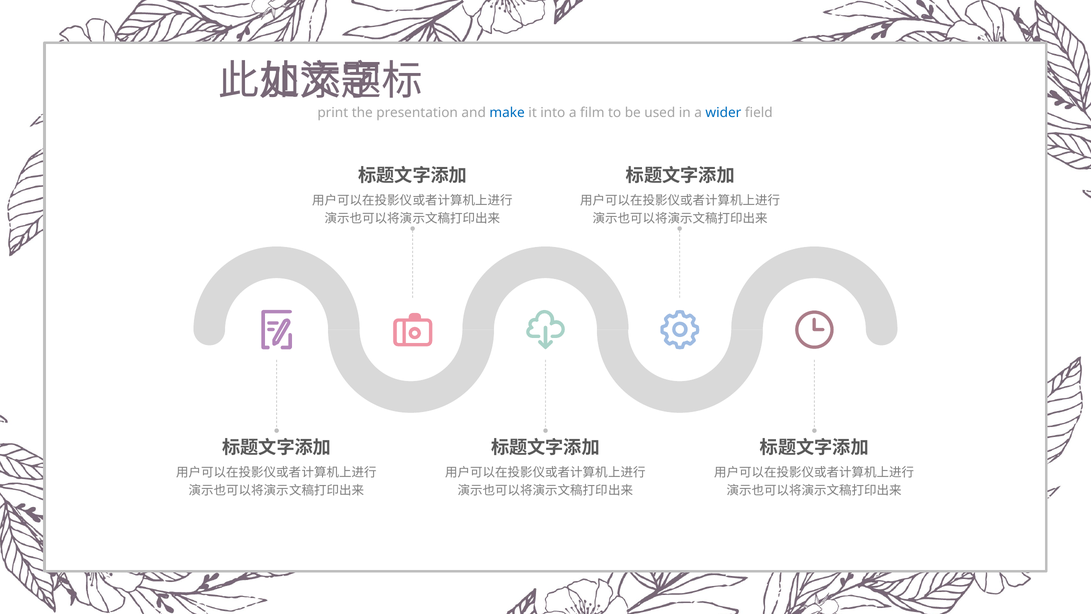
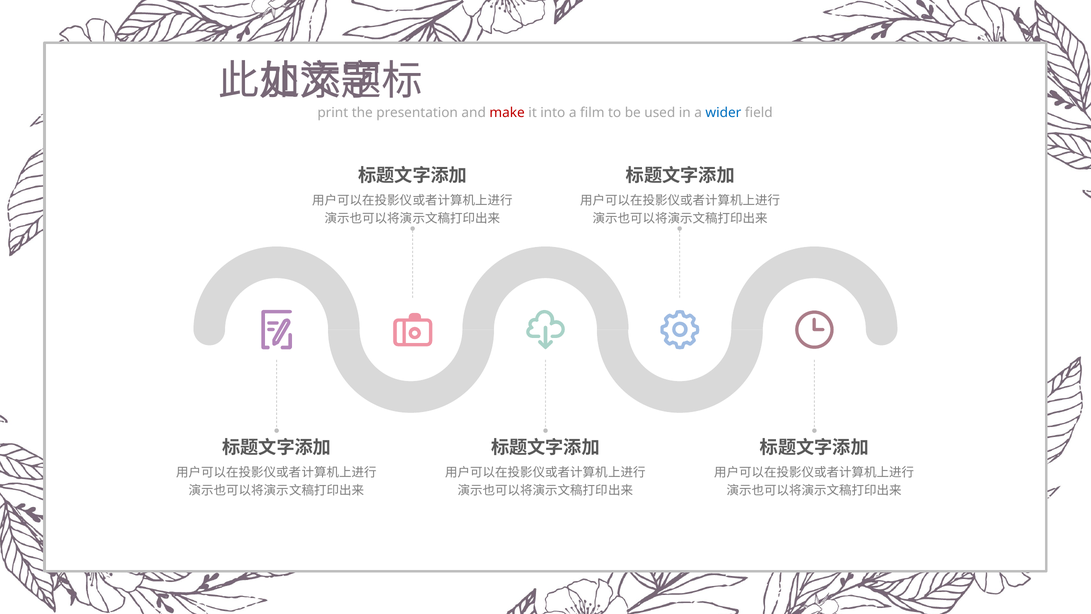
make colour: blue -> red (507, 113)
